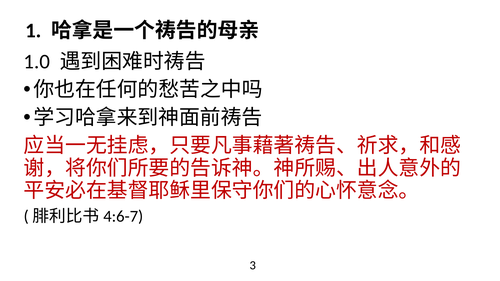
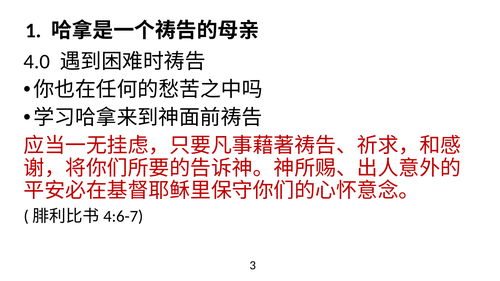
1.0: 1.0 -> 4.0 (37, 62)
